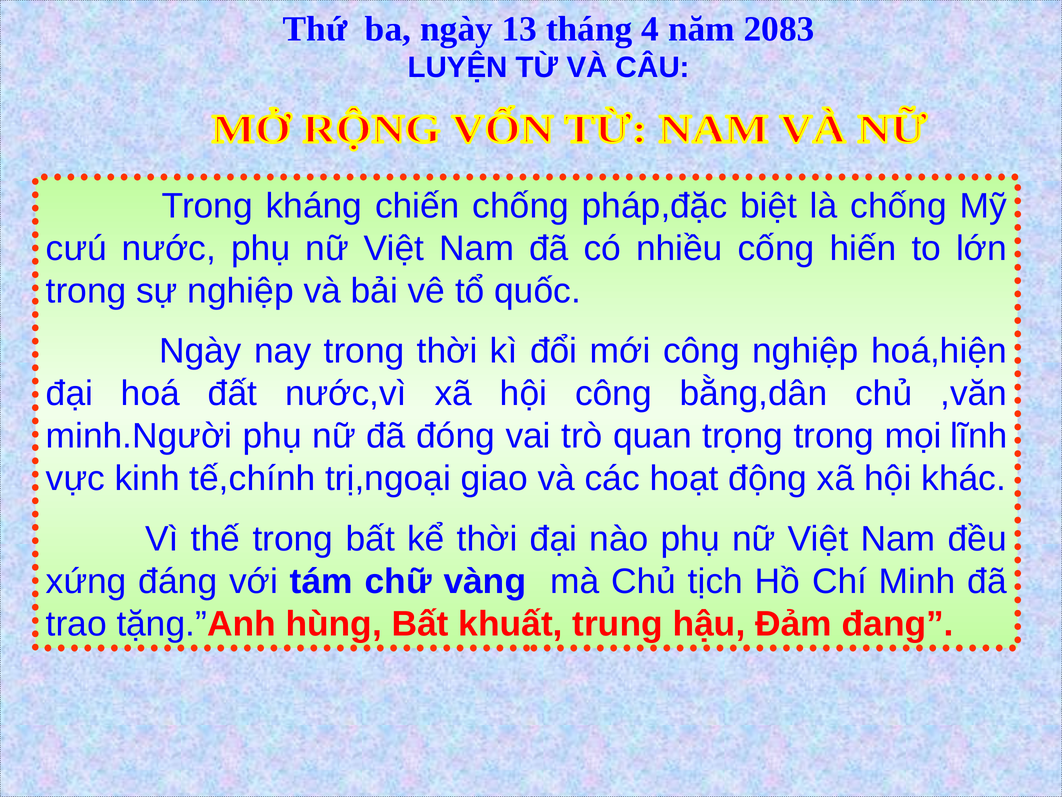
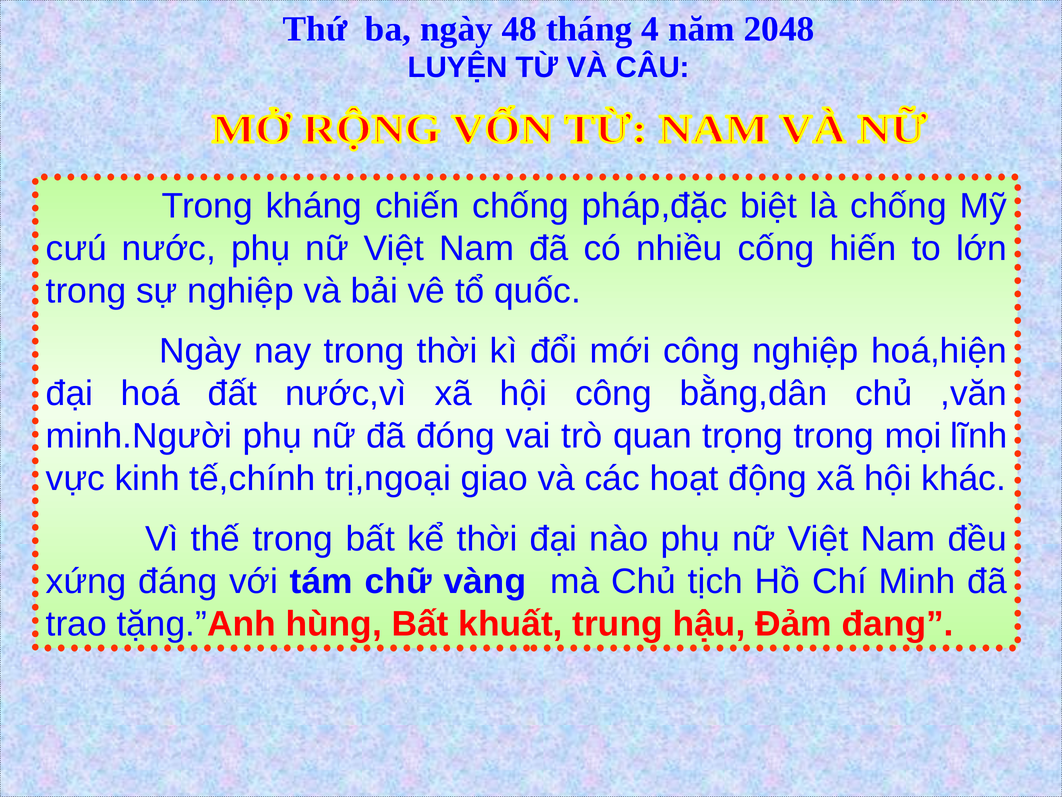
13: 13 -> 48 (519, 29)
2083: 2083 -> 2048 (779, 29)
